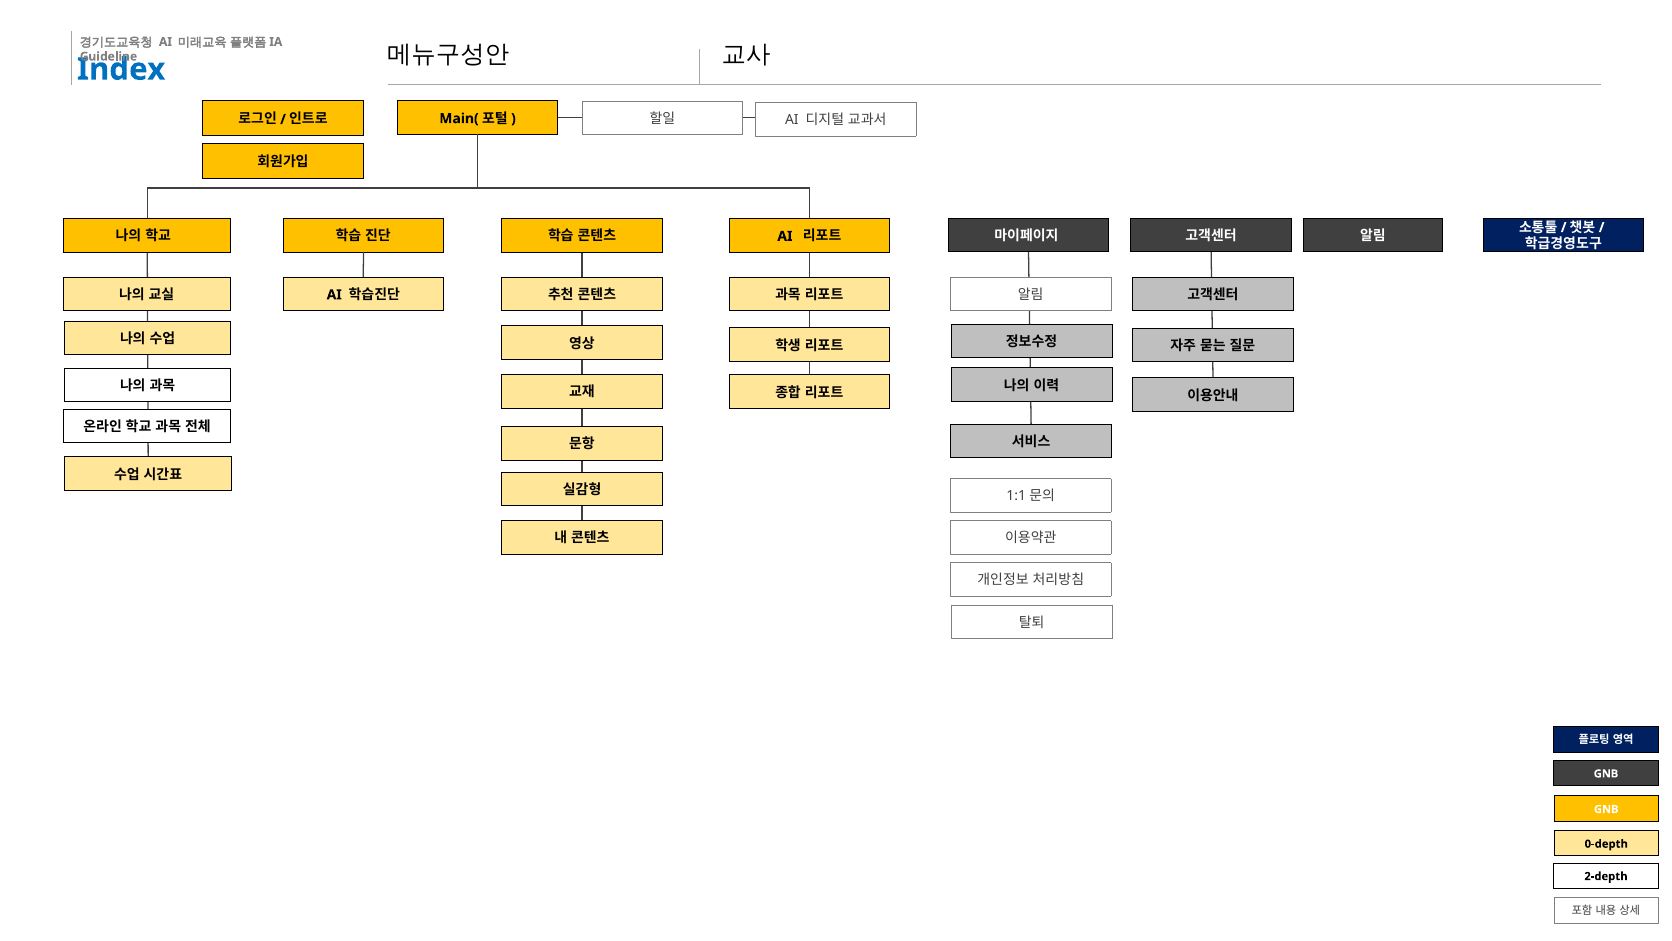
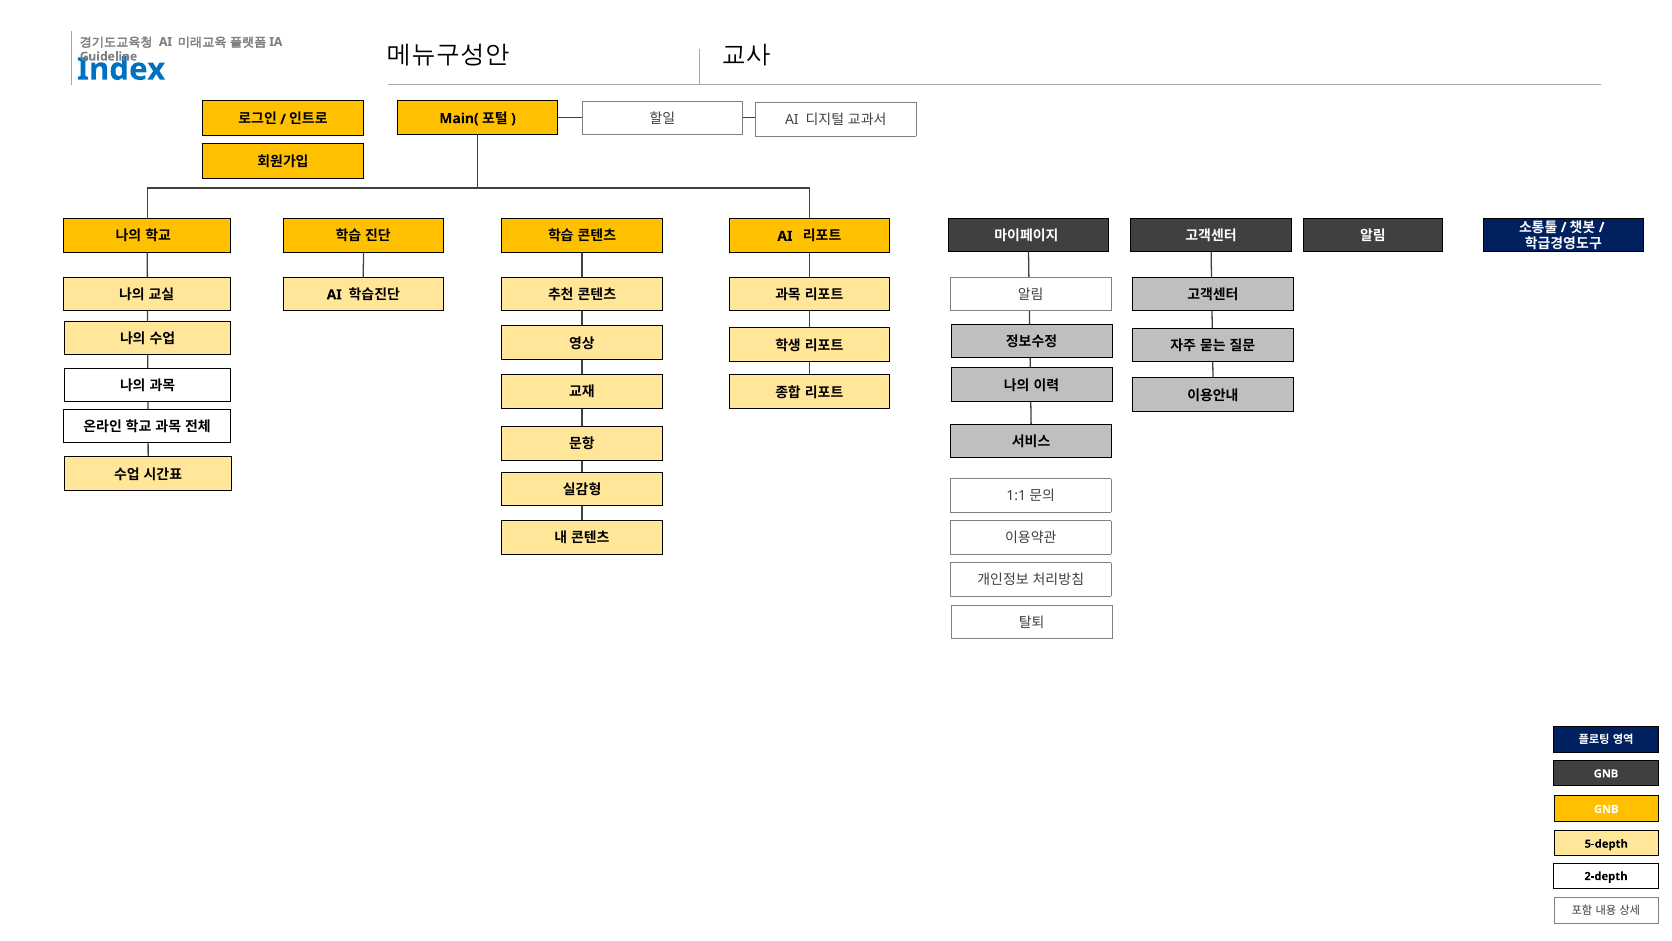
0-depth: 0-depth -> 5-depth (1606, 844)
